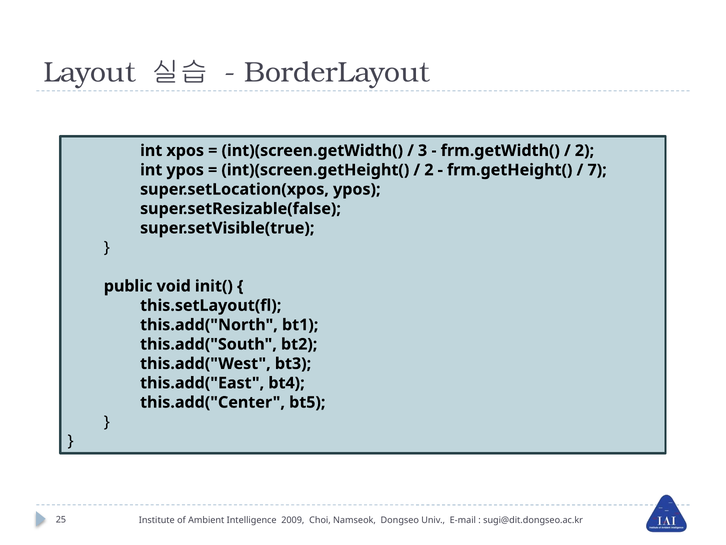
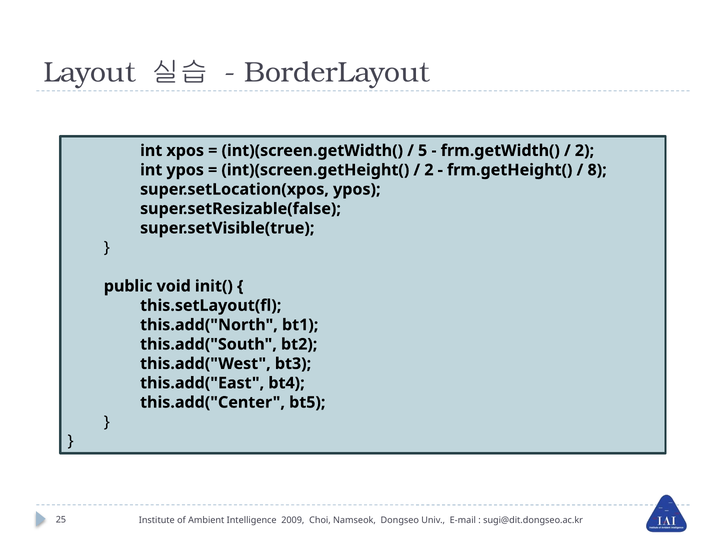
3: 3 -> 5 (423, 150)
7: 7 -> 8 (597, 170)
